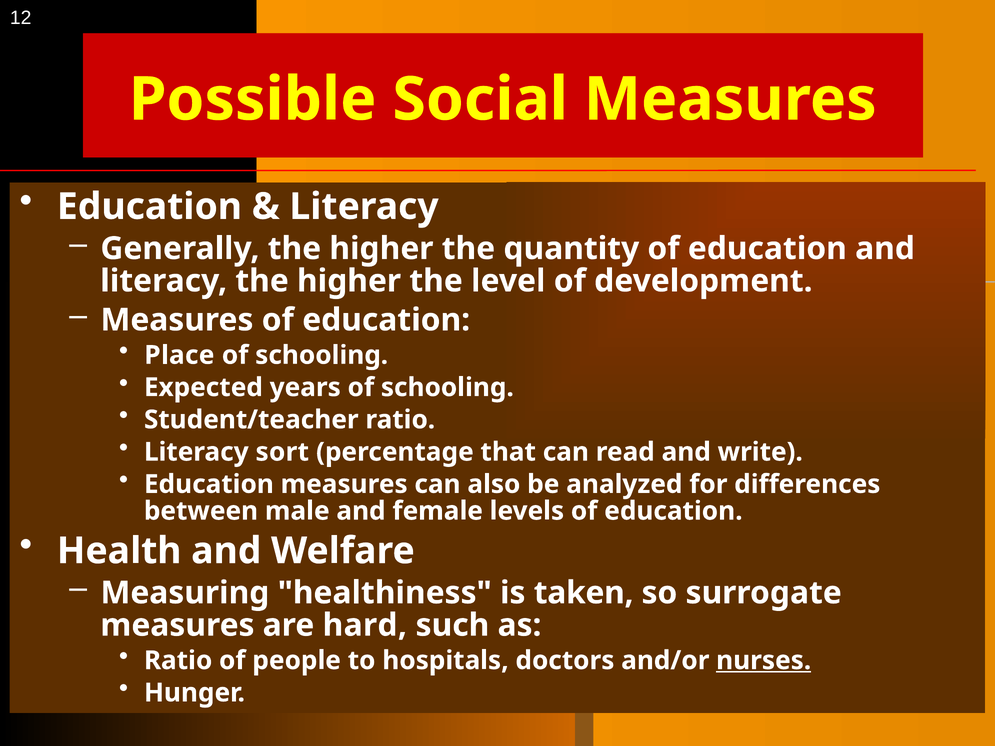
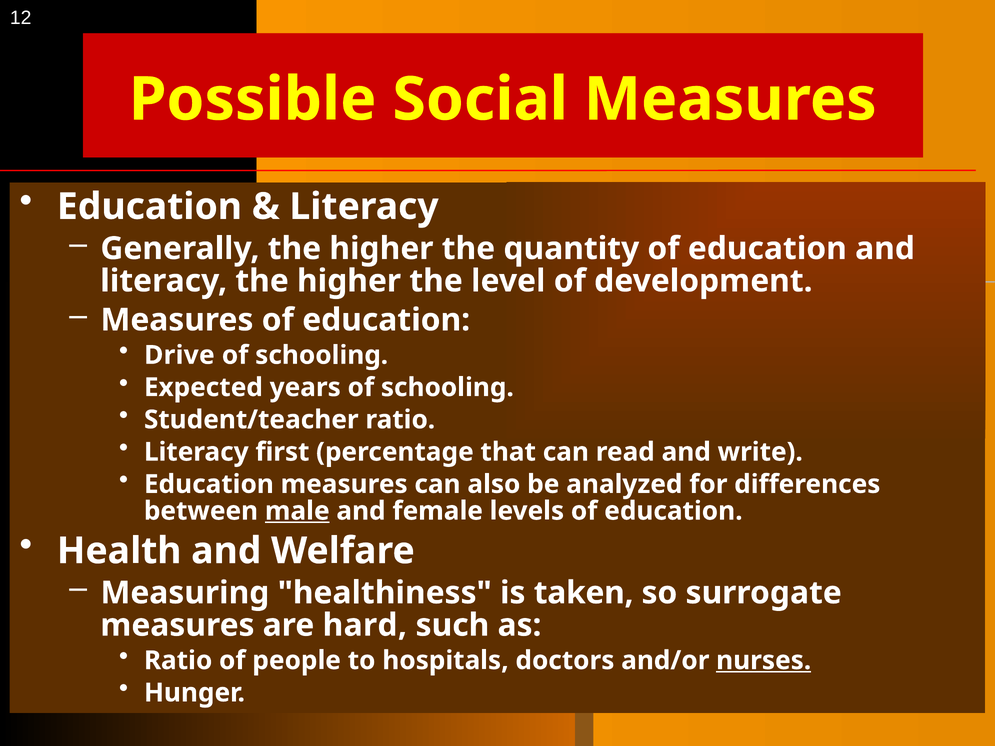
Place: Place -> Drive (179, 355)
sort: sort -> first (282, 452)
male underline: none -> present (297, 511)
